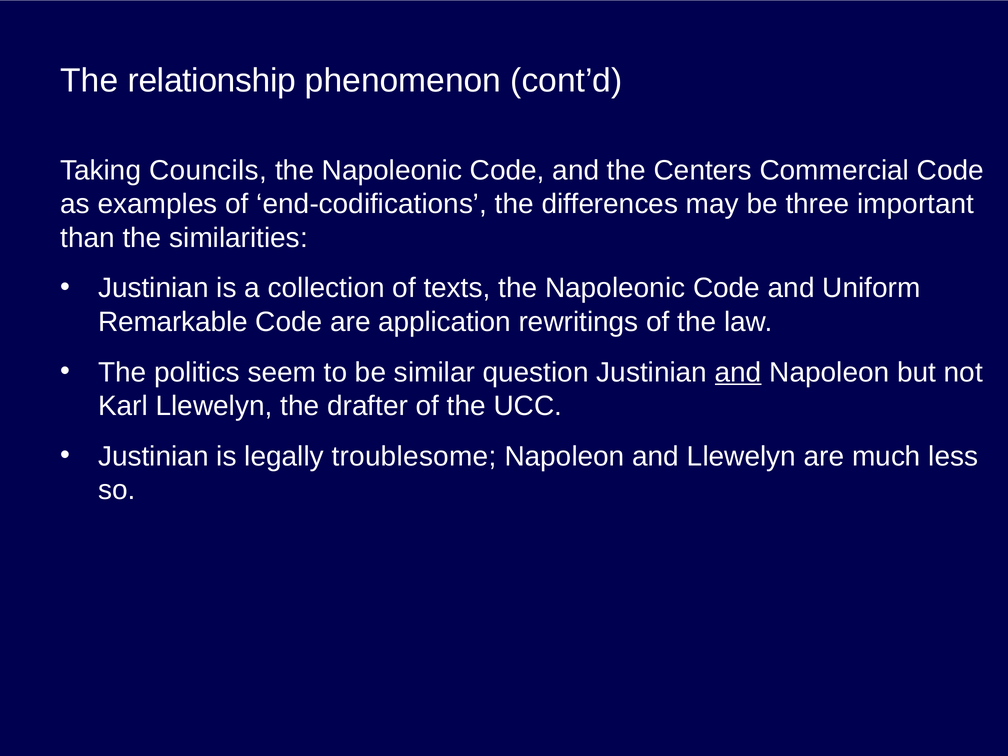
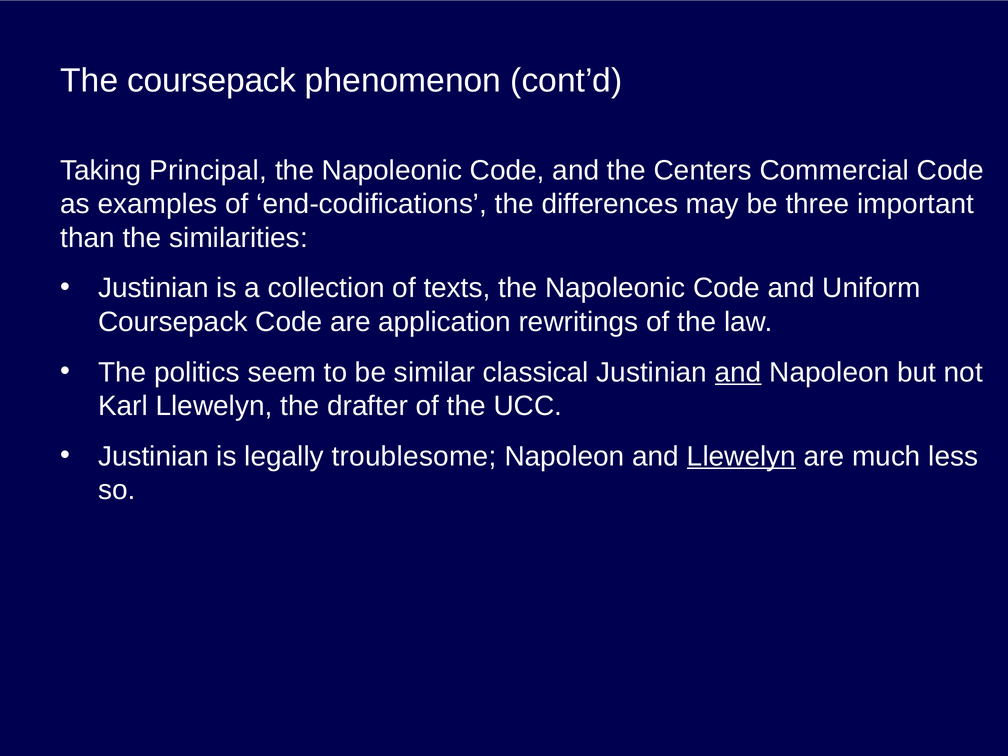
The relationship: relationship -> coursepack (212, 81)
Councils: Councils -> Principal (208, 171)
Remarkable: Remarkable -> Coursepack (173, 322)
question: question -> classical (536, 372)
Llewelyn underline: none -> present (741, 456)
